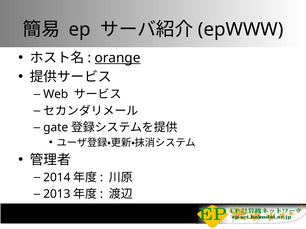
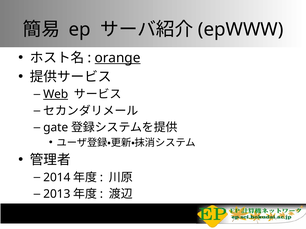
Web underline: none -> present (56, 95)
